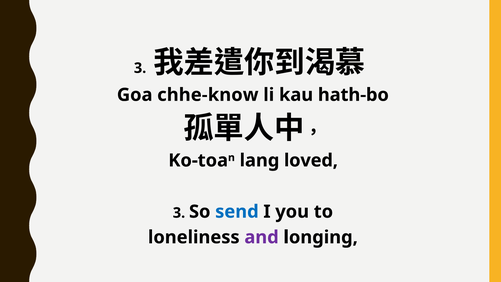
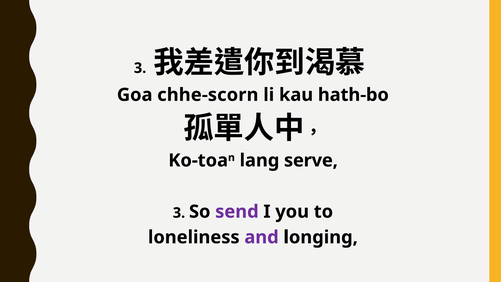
chhe-know: chhe-know -> chhe-scorn (208, 95)
loved: loved -> serve (311, 160)
send colour: blue -> purple (237, 212)
